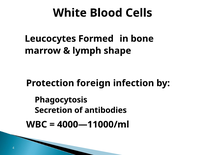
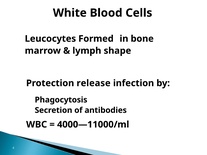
foreign: foreign -> release (94, 83)
